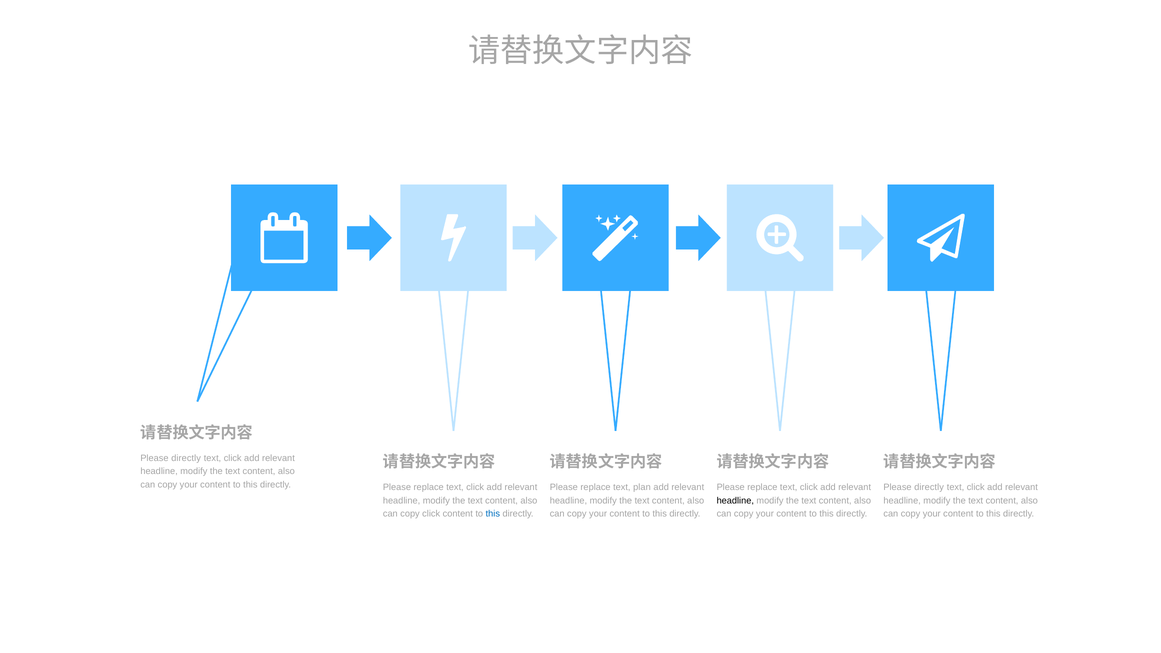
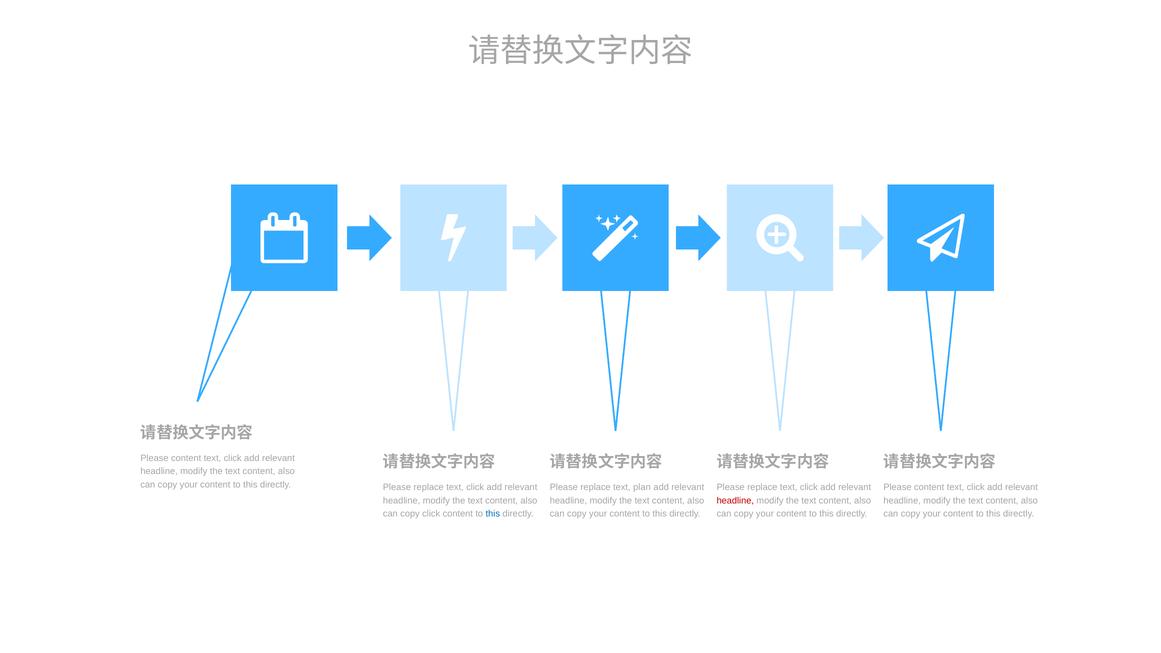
directly: directly -> content (186, 458)
directly: directly -> content (929, 487)
headline colour: black -> red (735, 501)
